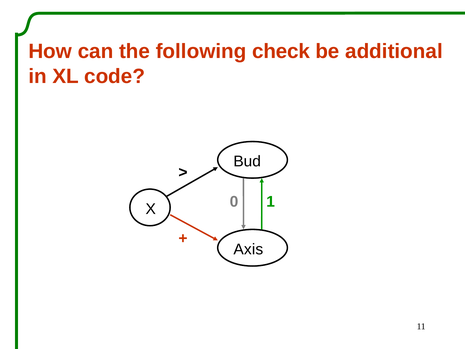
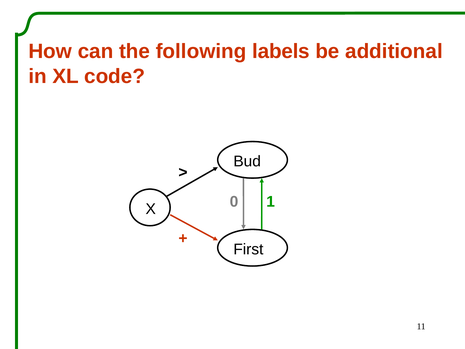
check: check -> labels (281, 51)
Axis: Axis -> First (248, 249)
